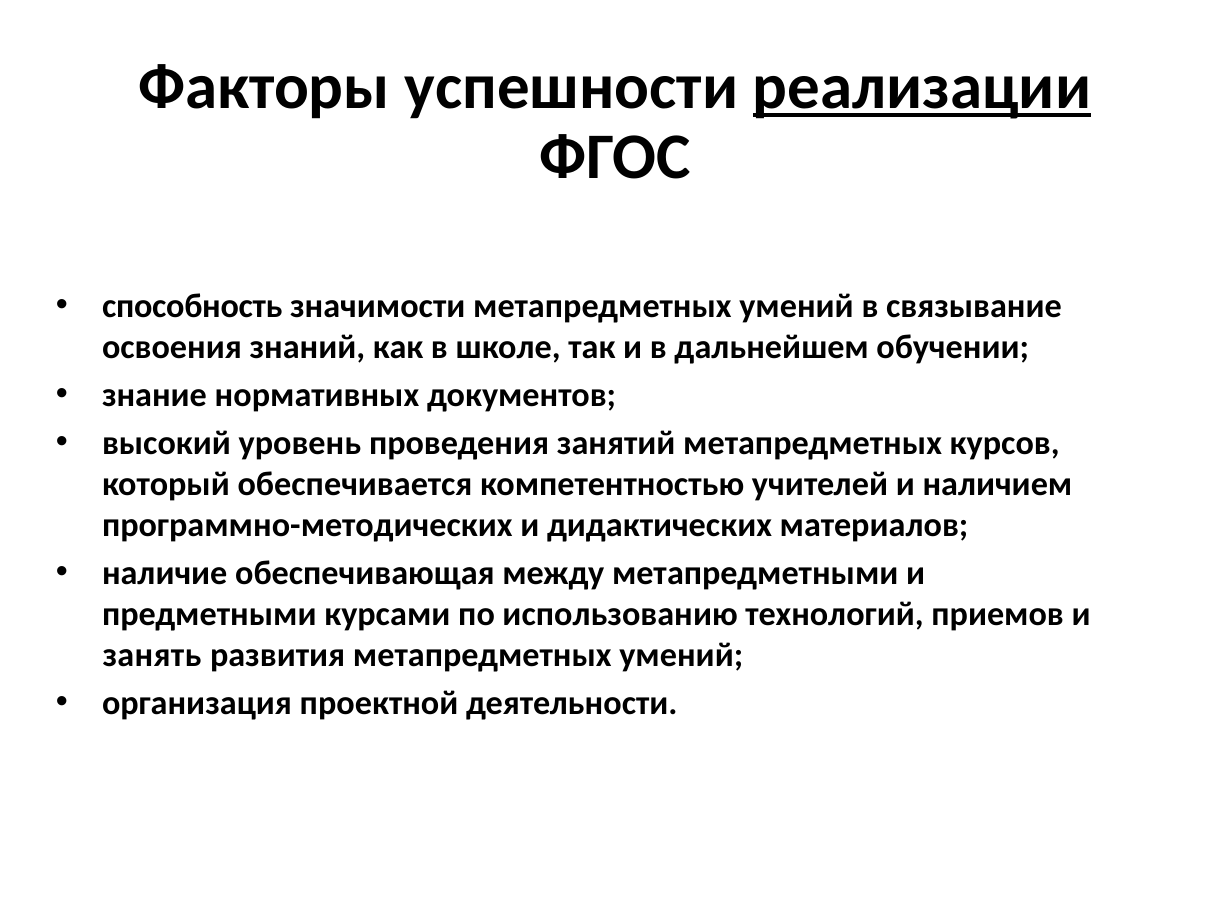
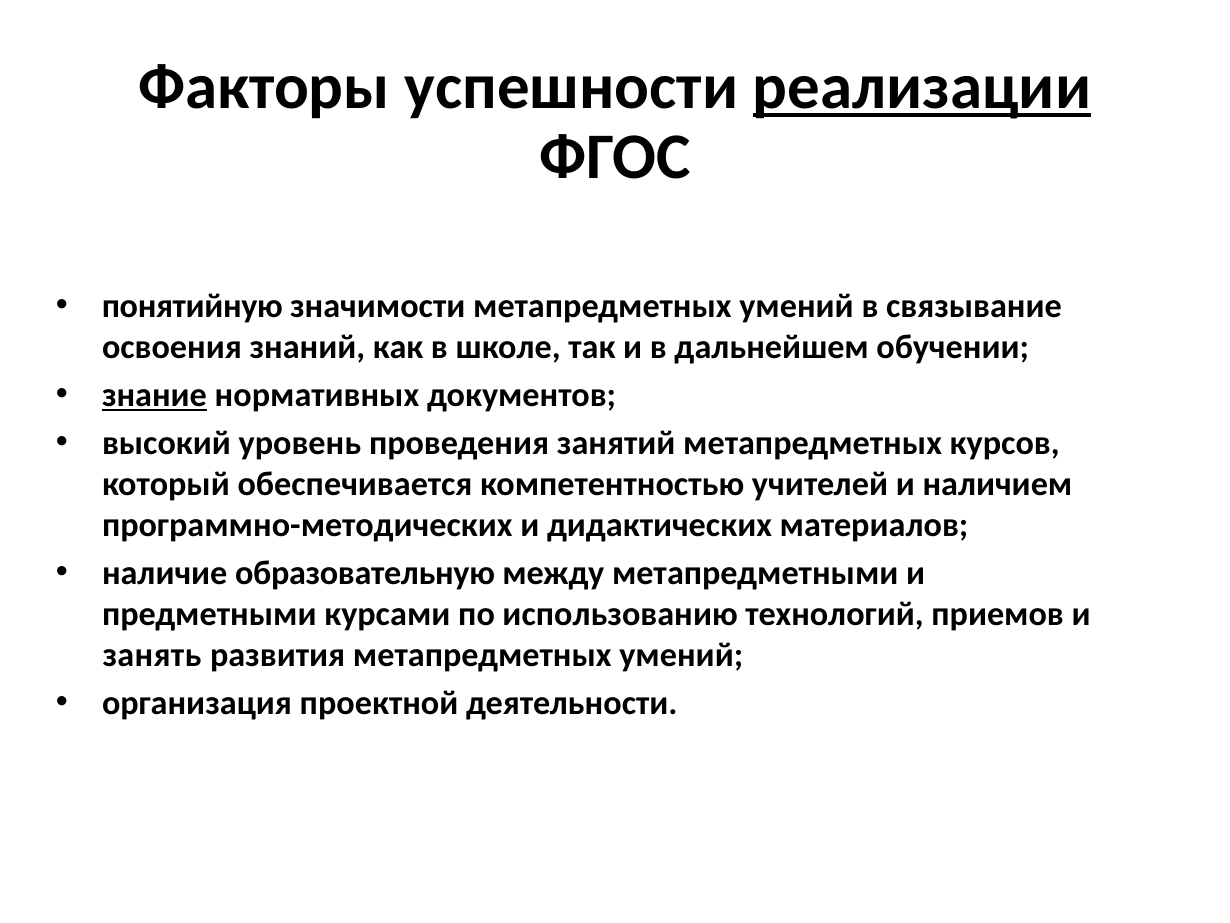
способность: способность -> понятийную (192, 306)
знание underline: none -> present (154, 395)
обеспечивающая: обеспечивающая -> образовательную (365, 573)
